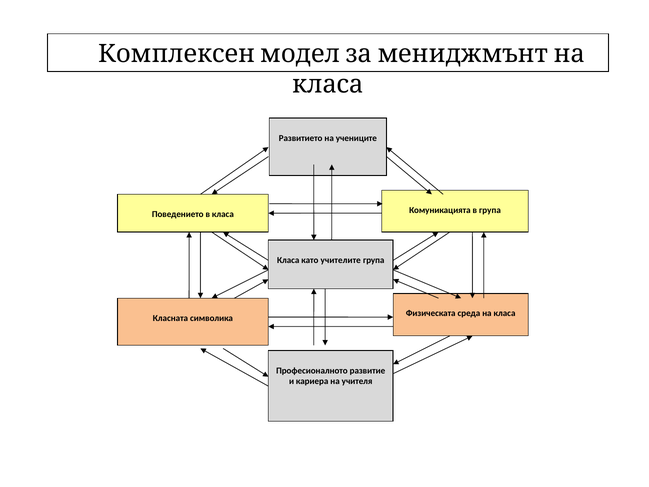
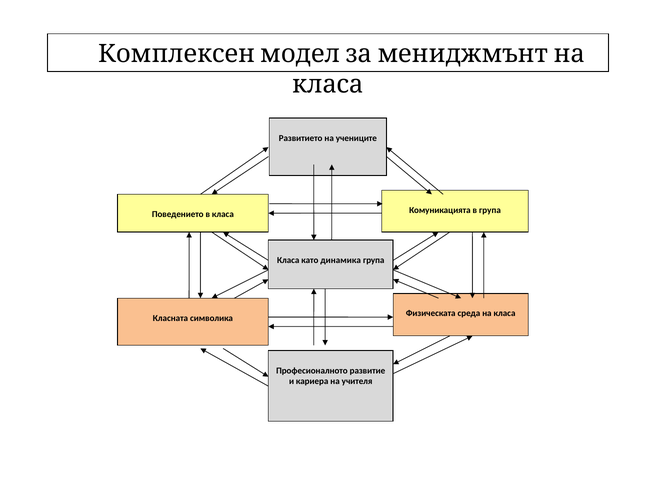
учителите: учителите -> динамика (341, 260)
